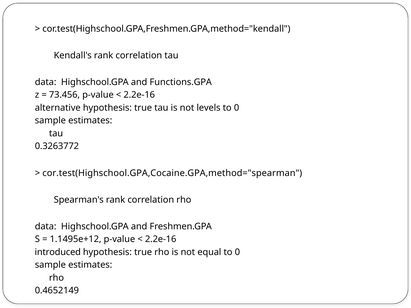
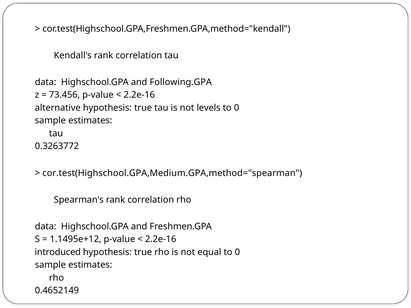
Functions.GPA: Functions.GPA -> Following.GPA (181, 82)
cor.test(Highschool.GPA,Cocaine.GPA,method="spearman: cor.test(Highschool.GPA,Cocaine.GPA,method="spearman -> cor.test(Highschool.GPA,Medium.GPA,method="spearman (172, 173)
